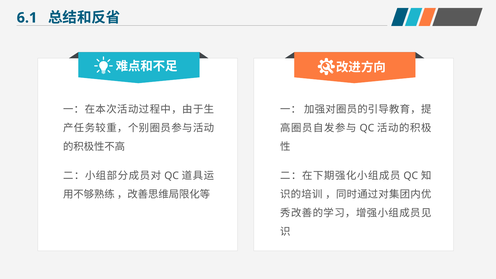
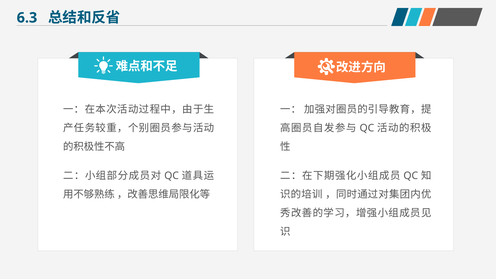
6.1: 6.1 -> 6.3 (27, 18)
